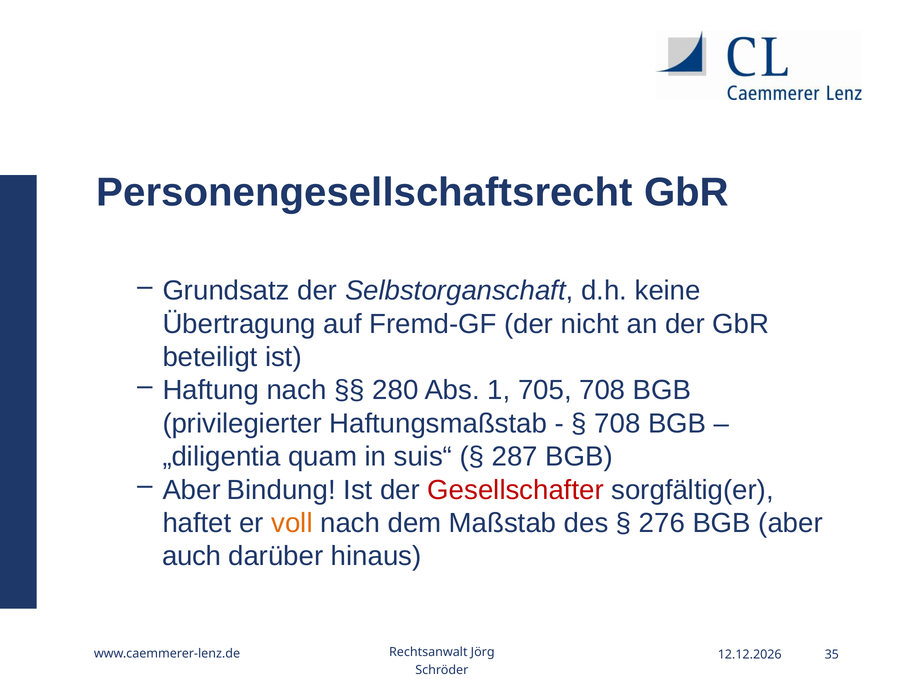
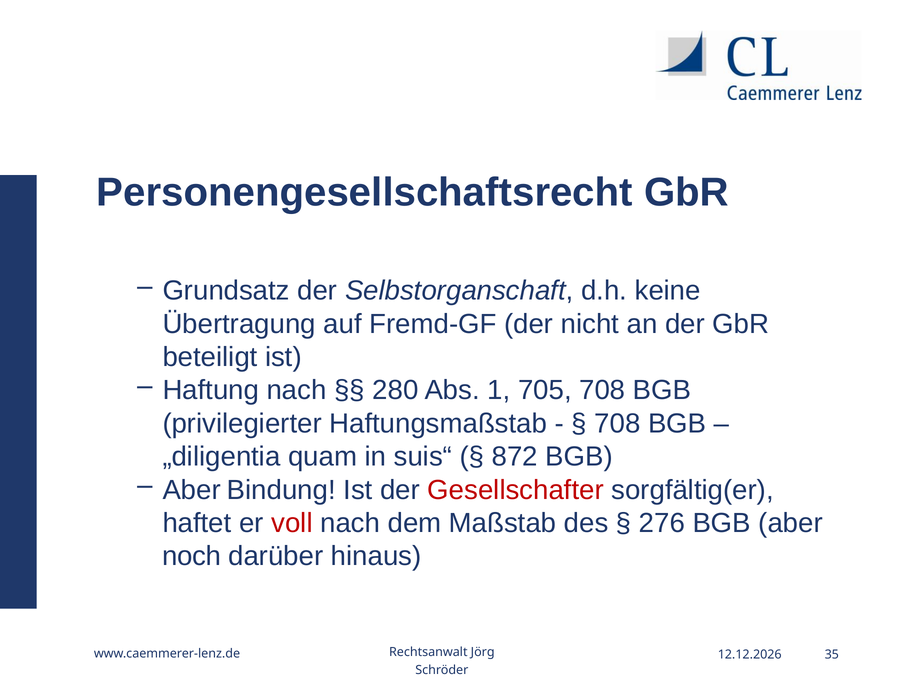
287: 287 -> 872 (515, 457)
voll colour: orange -> red (292, 523)
auch: auch -> noch (192, 556)
